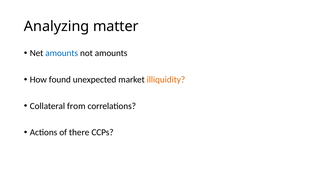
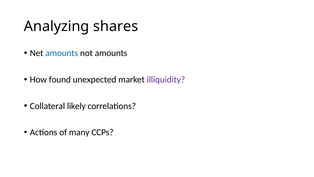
matter: matter -> shares (116, 26)
illiquidity colour: orange -> purple (166, 79)
from: from -> likely (76, 106)
there: there -> many (79, 132)
